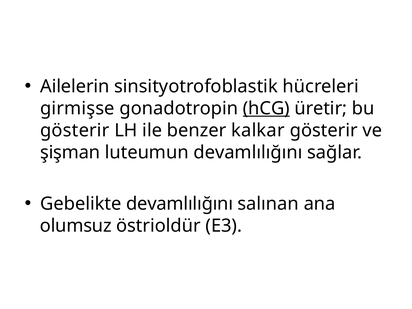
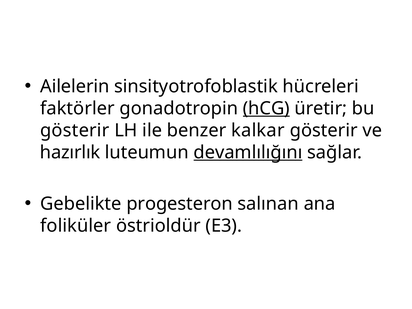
girmişse: girmişse -> faktörler (77, 108)
şişman: şişman -> hazırlık (70, 152)
devamlılığını underline: none -> present (248, 152)
Gebelikte devamlılığını: devamlılığını -> progesteron (180, 204)
olumsuz: olumsuz -> foliküler (76, 226)
